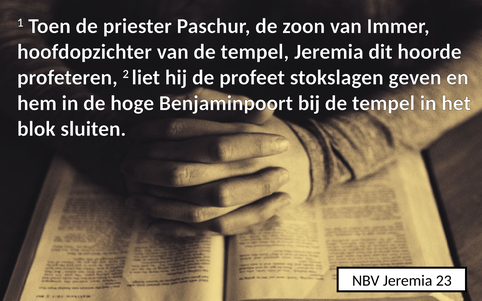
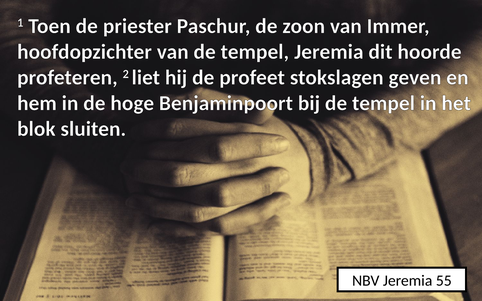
23: 23 -> 55 (444, 281)
